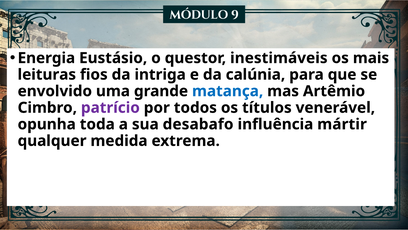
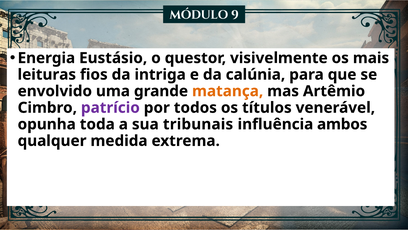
inestimáveis: inestimáveis -> visivelmente (279, 58)
matança colour: blue -> orange (228, 91)
desabafo: desabafo -> tribunais (198, 124)
mártir: mártir -> ambos (342, 124)
